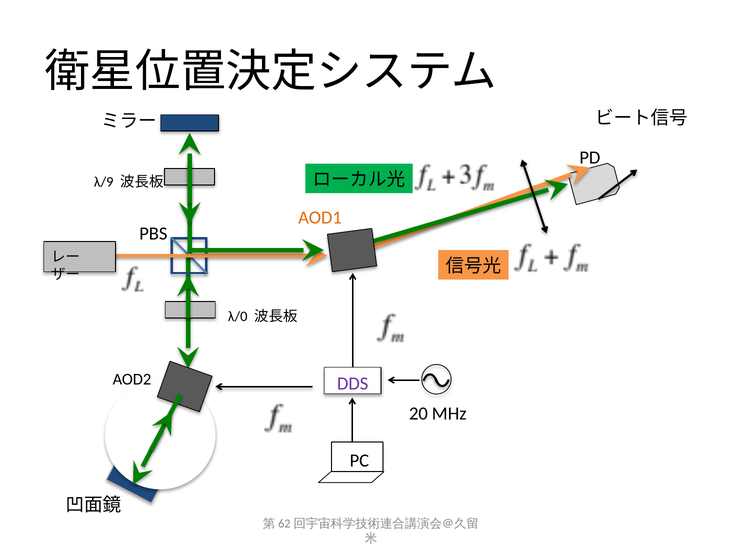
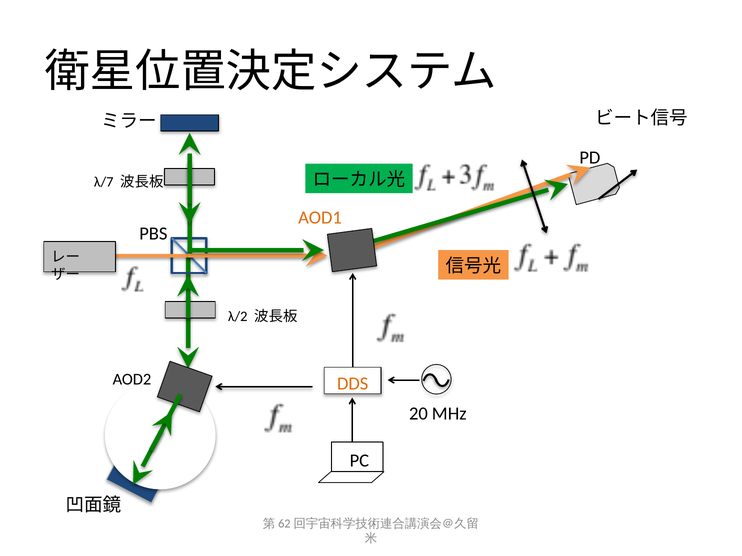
λ/9: λ/9 -> λ/7 (104, 182)
λ/0: λ/0 -> λ/2 (238, 317)
DDS colour: purple -> orange (353, 384)
